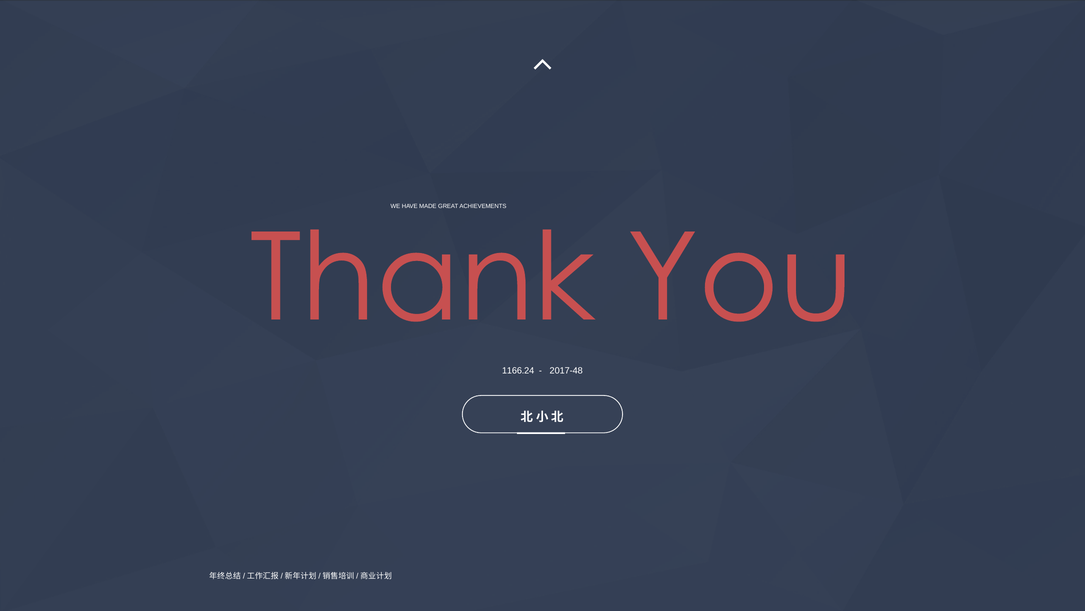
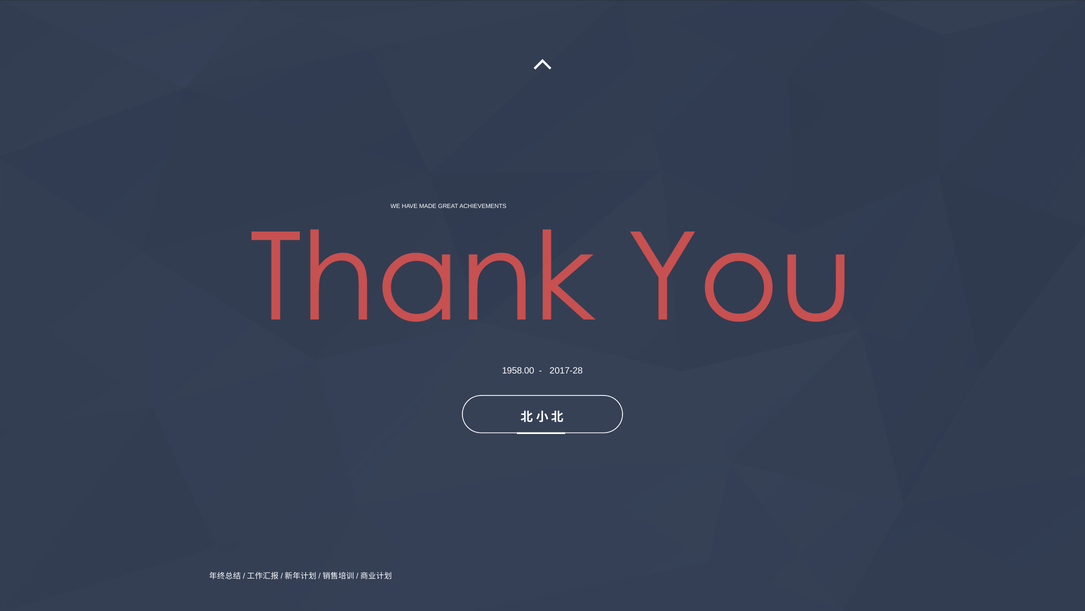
1166.24: 1166.24 -> 1958.00 (518, 370)
2017-48: 2017-48 -> 2017-28 (566, 370)
